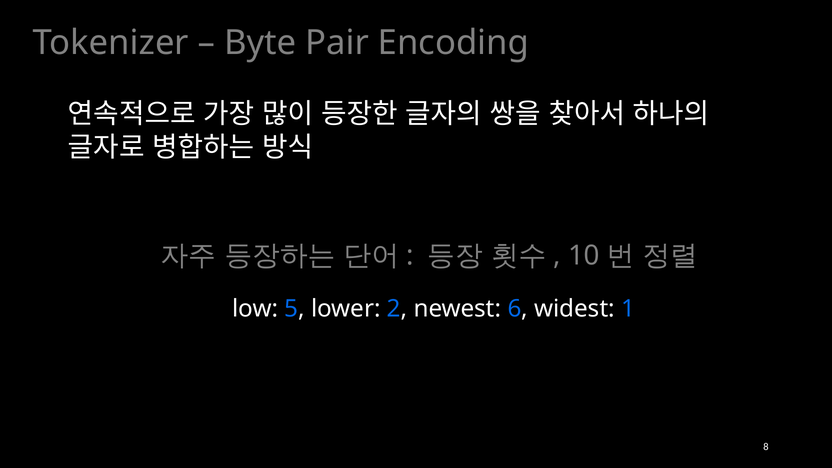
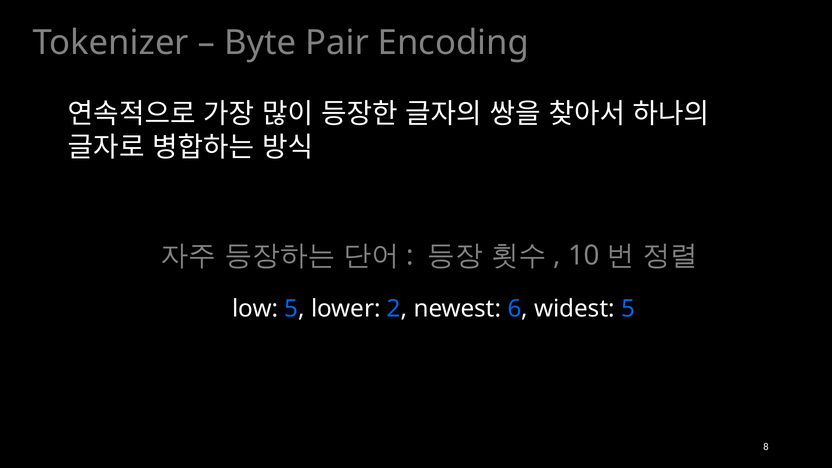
widest 1: 1 -> 5 (628, 309)
